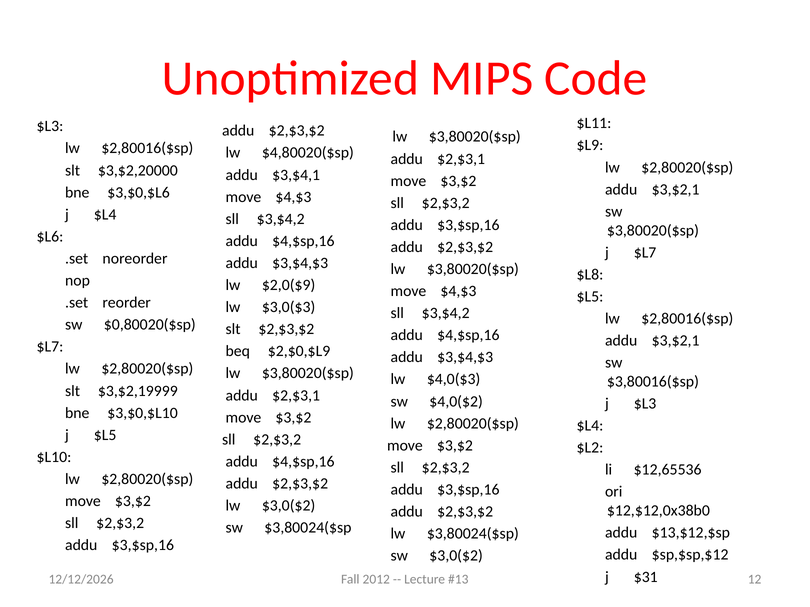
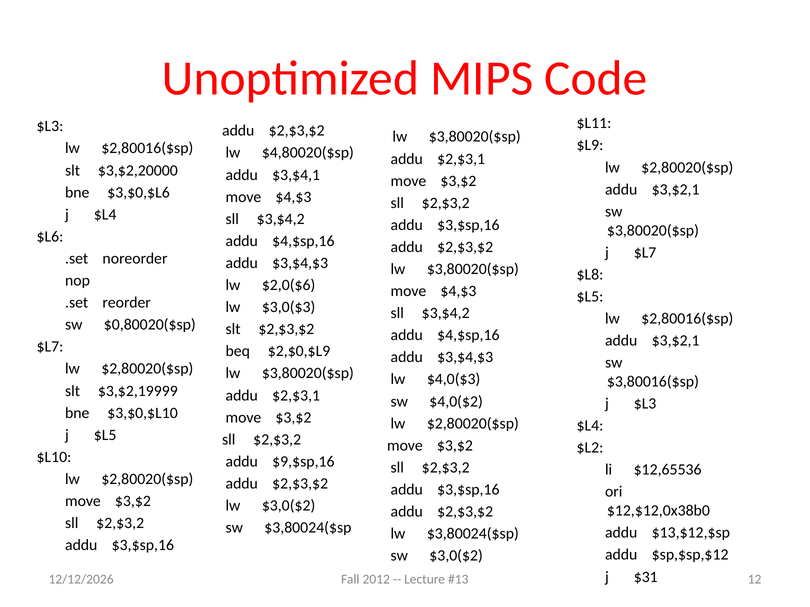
$2,0($9: $2,0($9 -> $2,0($6 (289, 285)
$4,$sp,16: $4,$sp,16 -> $9,$sp,16 (303, 462)
